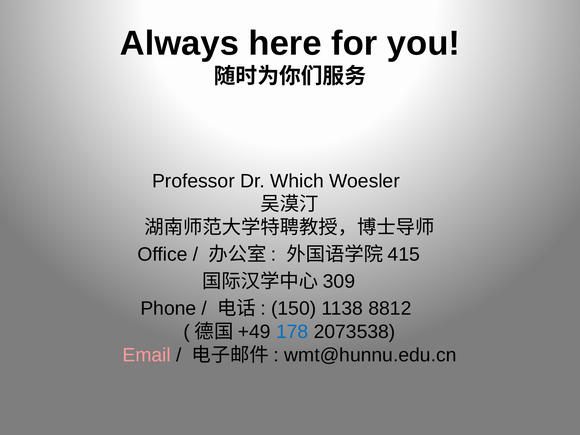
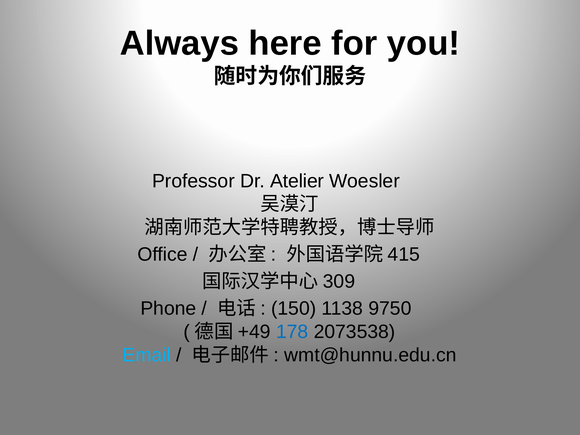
Which: Which -> Atelier (297, 181)
8812: 8812 -> 9750 (390, 309)
Email colour: pink -> light blue (147, 355)
